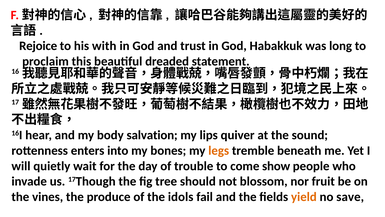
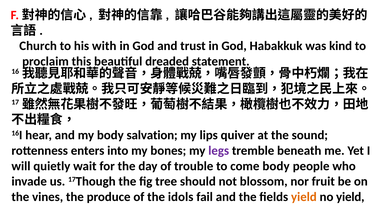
Rejoice: Rejoice -> Church (38, 46)
long: long -> kind (341, 46)
legs colour: orange -> purple (219, 150)
come show: show -> body (276, 166)
no save: save -> yield (350, 196)
